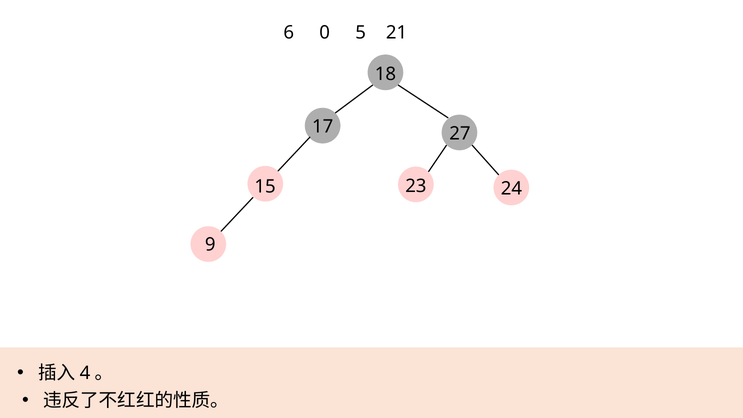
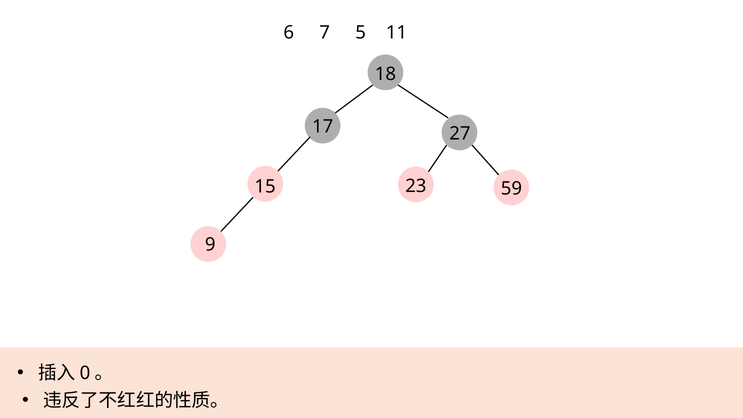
0: 0 -> 7 (325, 33)
21: 21 -> 11 (397, 33)
24: 24 -> 59 (511, 189)
4: 4 -> 0 (85, 373)
